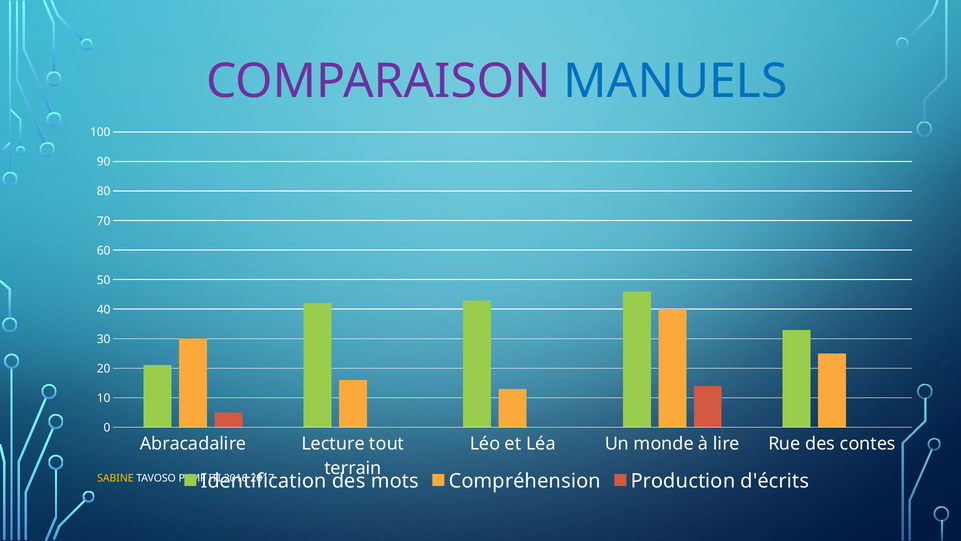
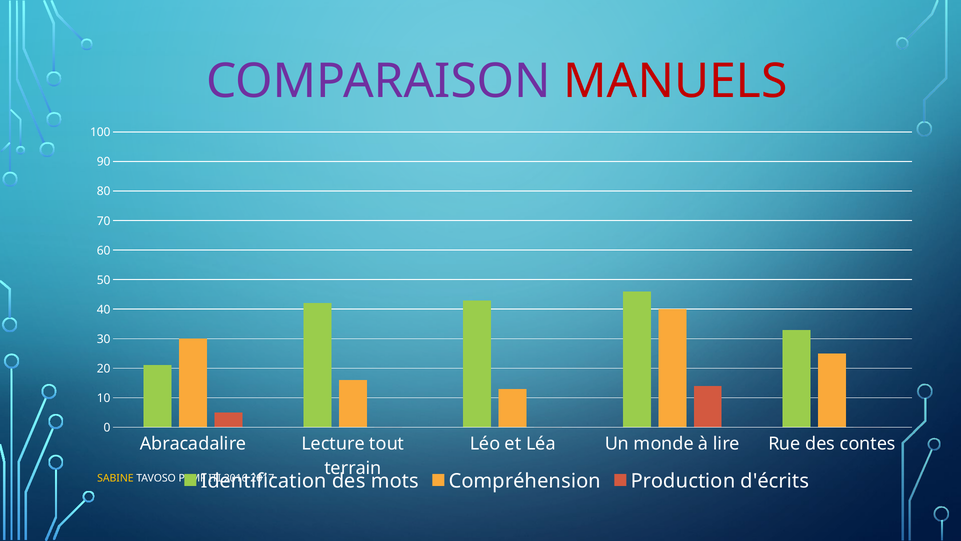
MANUELS colour: blue -> red (675, 81)
